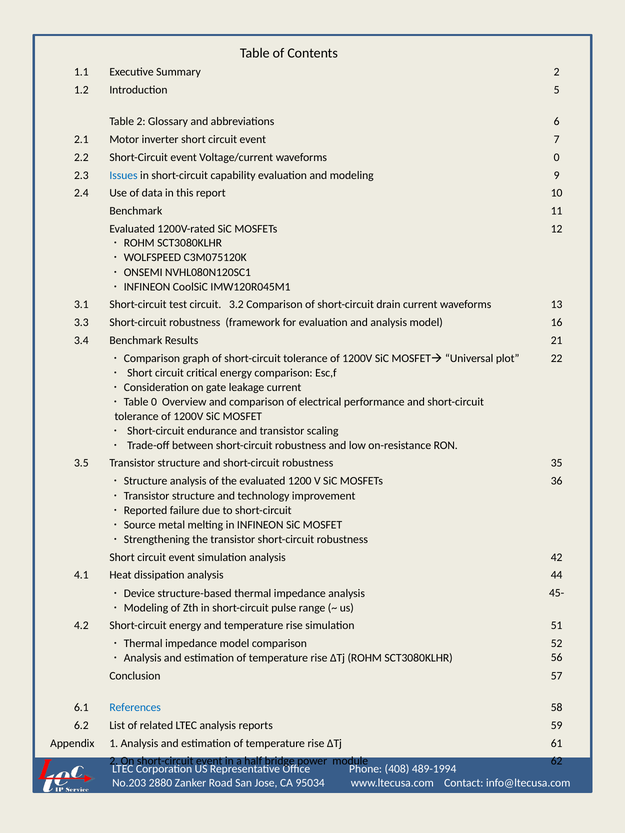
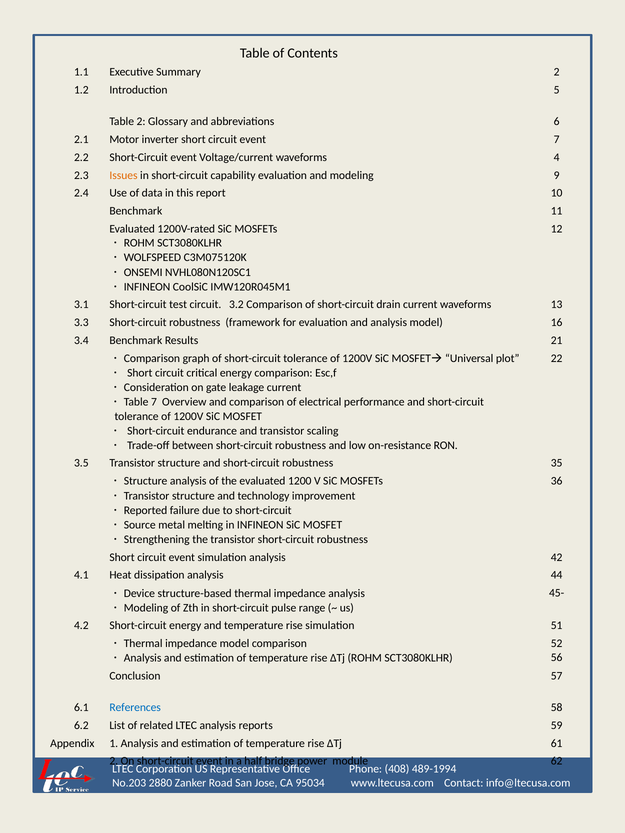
waveforms 0: 0 -> 4 (557, 157)
Issues colour: blue -> orange (123, 175)
0: 0 -> 7 (154, 402)
